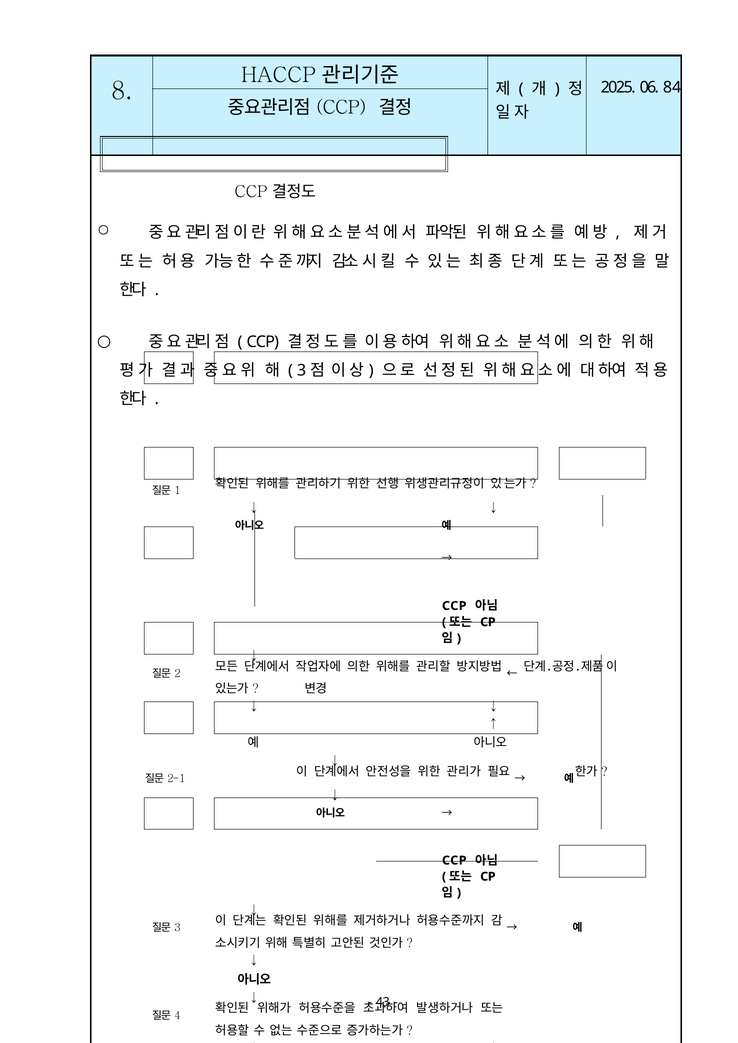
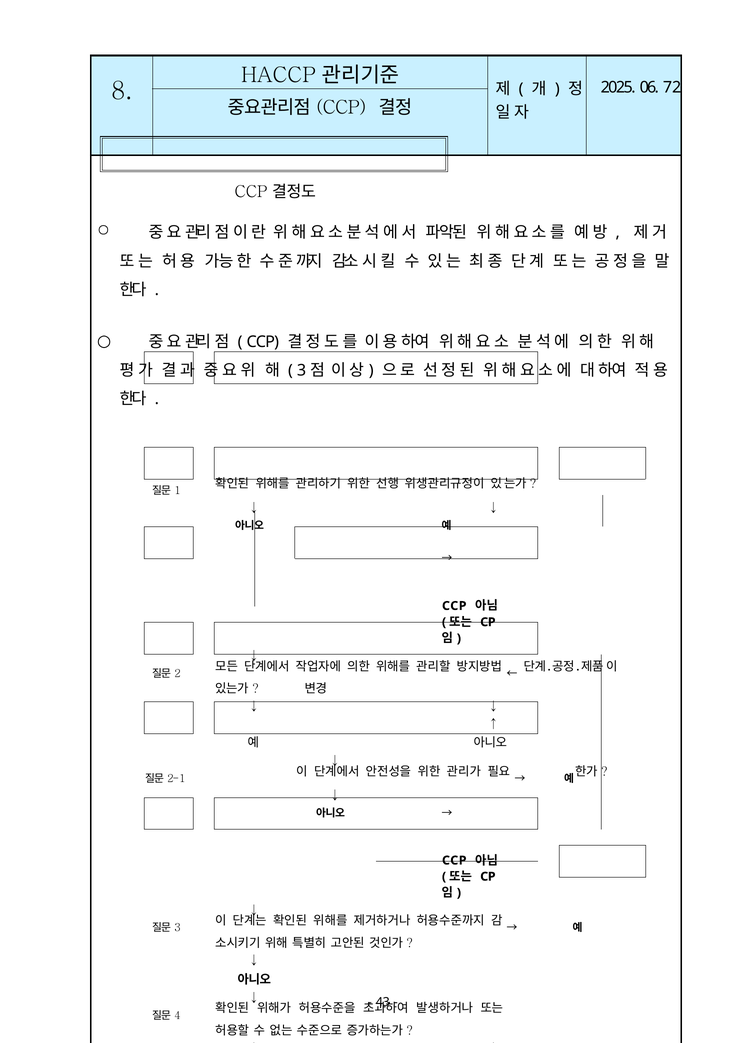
84: 84 -> 72 (672, 88)
